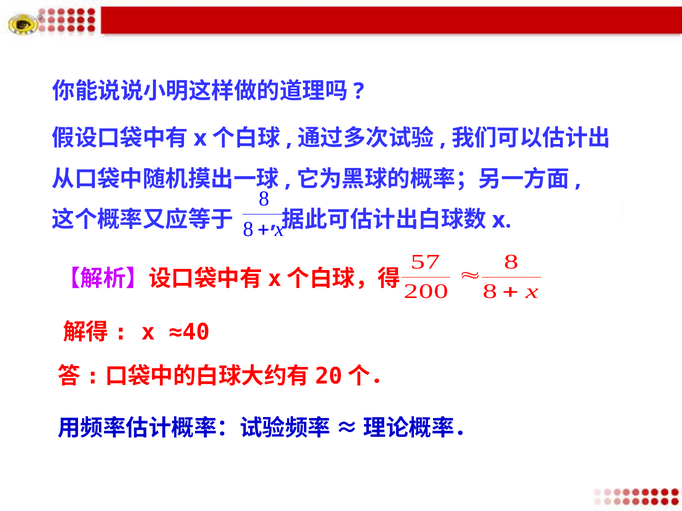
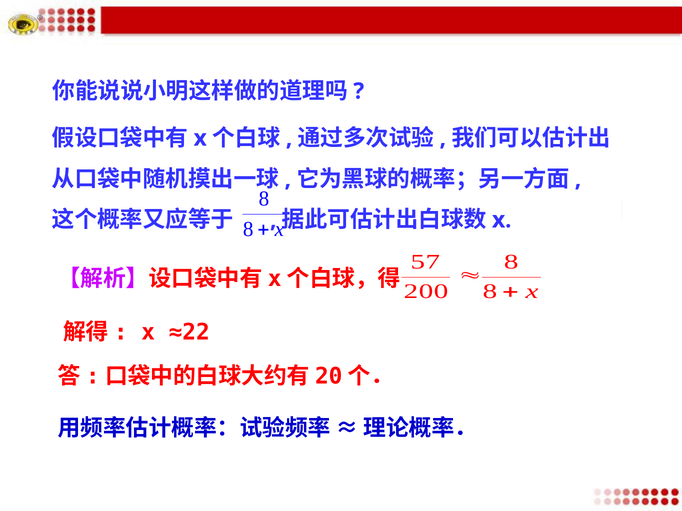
≈40: ≈40 -> ≈22 (189, 333)
